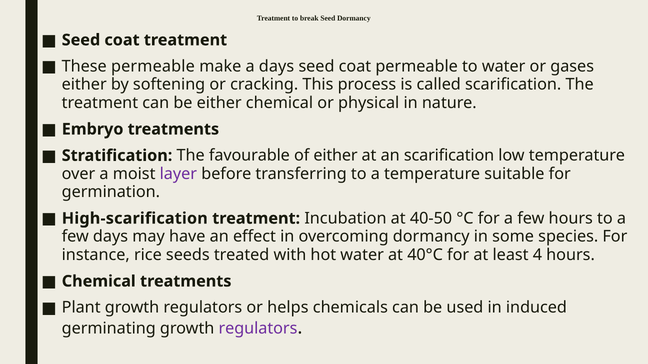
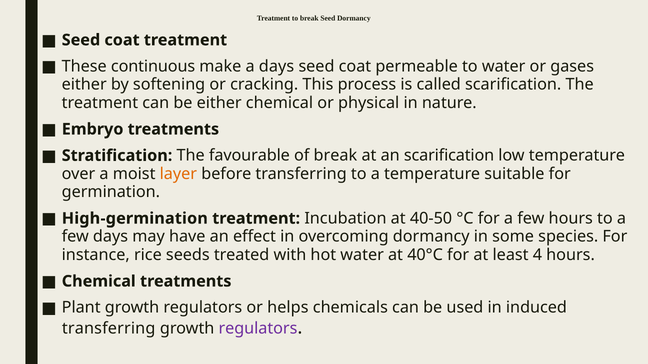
These permeable: permeable -> continuous (153, 66)
of either: either -> break (335, 156)
layer colour: purple -> orange (178, 174)
High-scarification: High-scarification -> High-germination (135, 219)
germinating: germinating -> transferring (109, 329)
